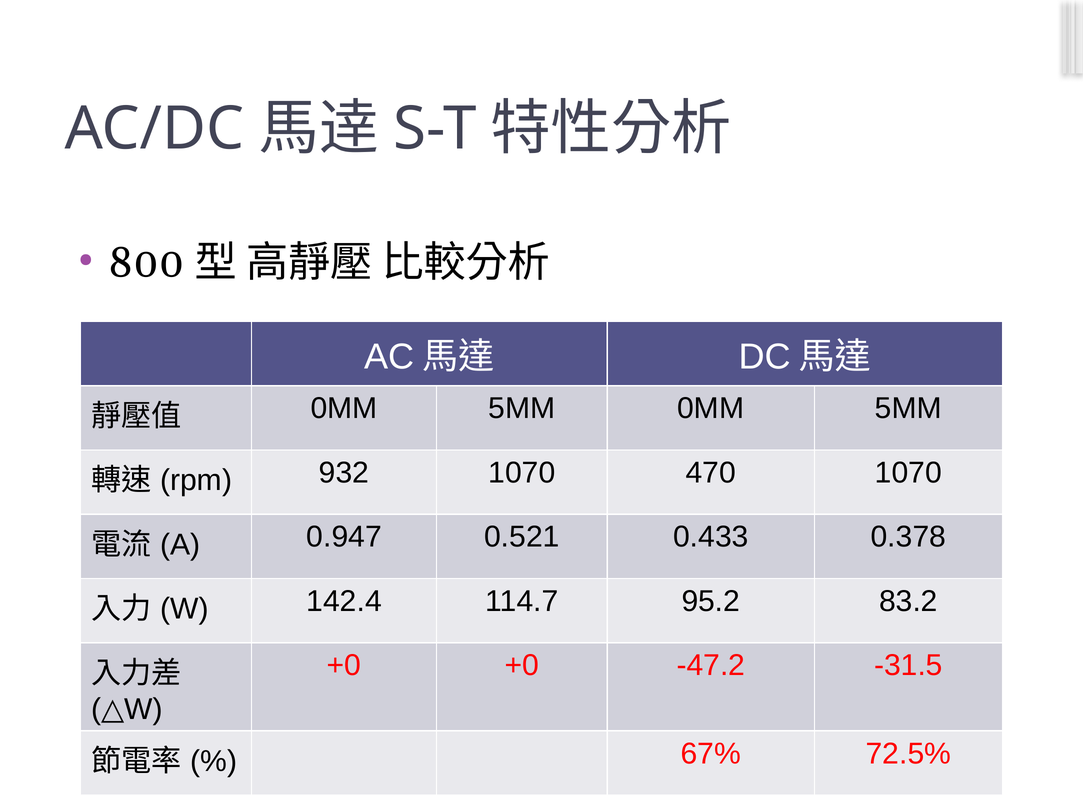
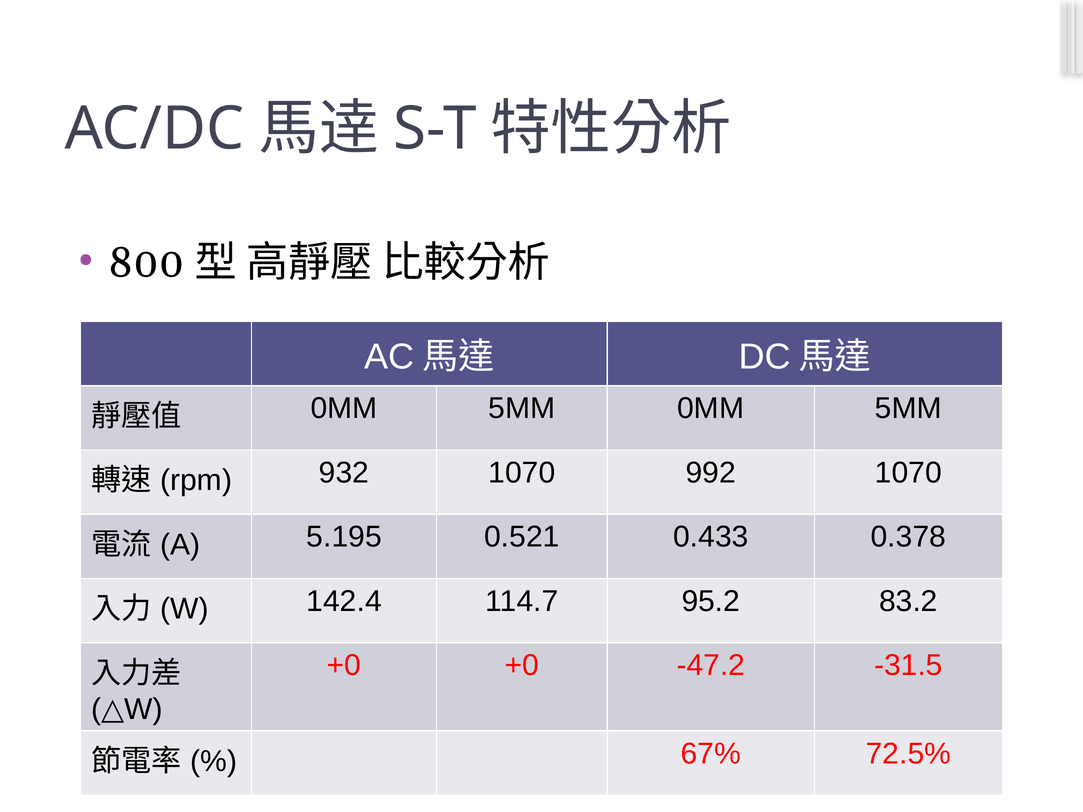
470: 470 -> 992 (711, 473)
0.947: 0.947 -> 5.195 (344, 537)
